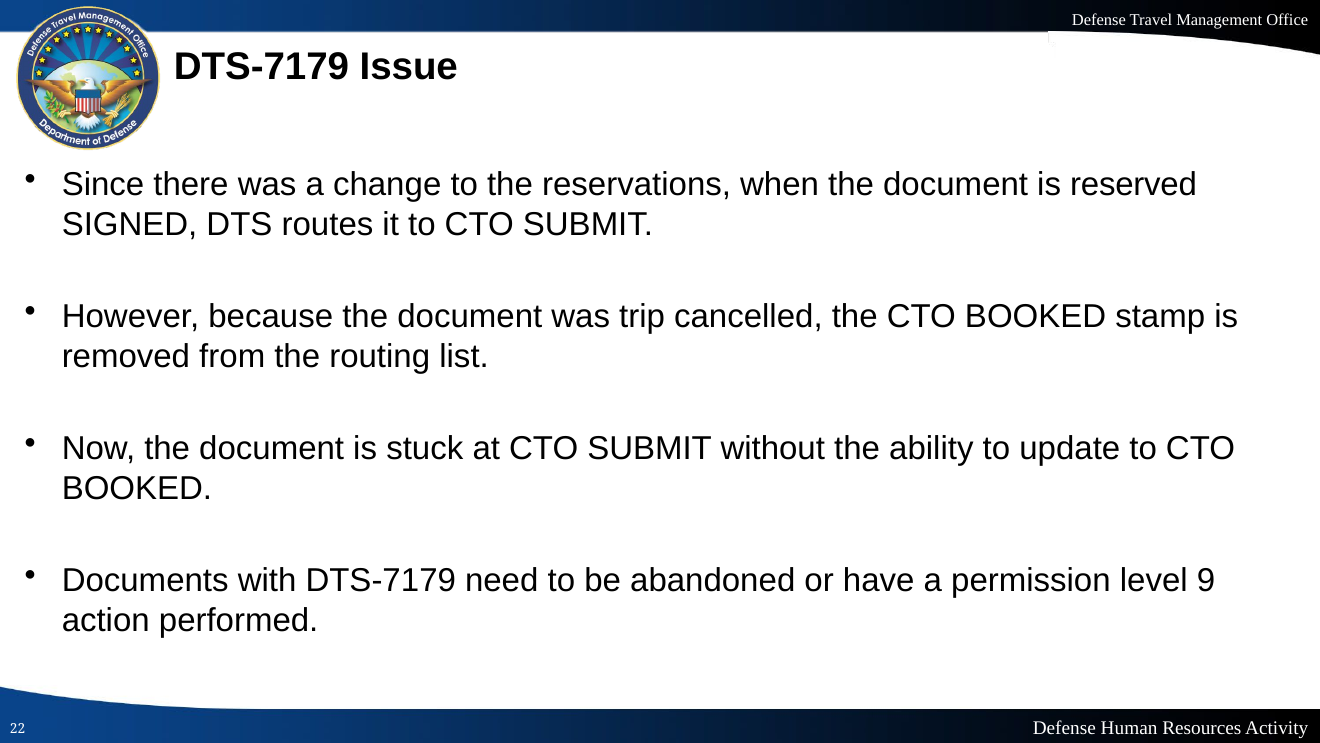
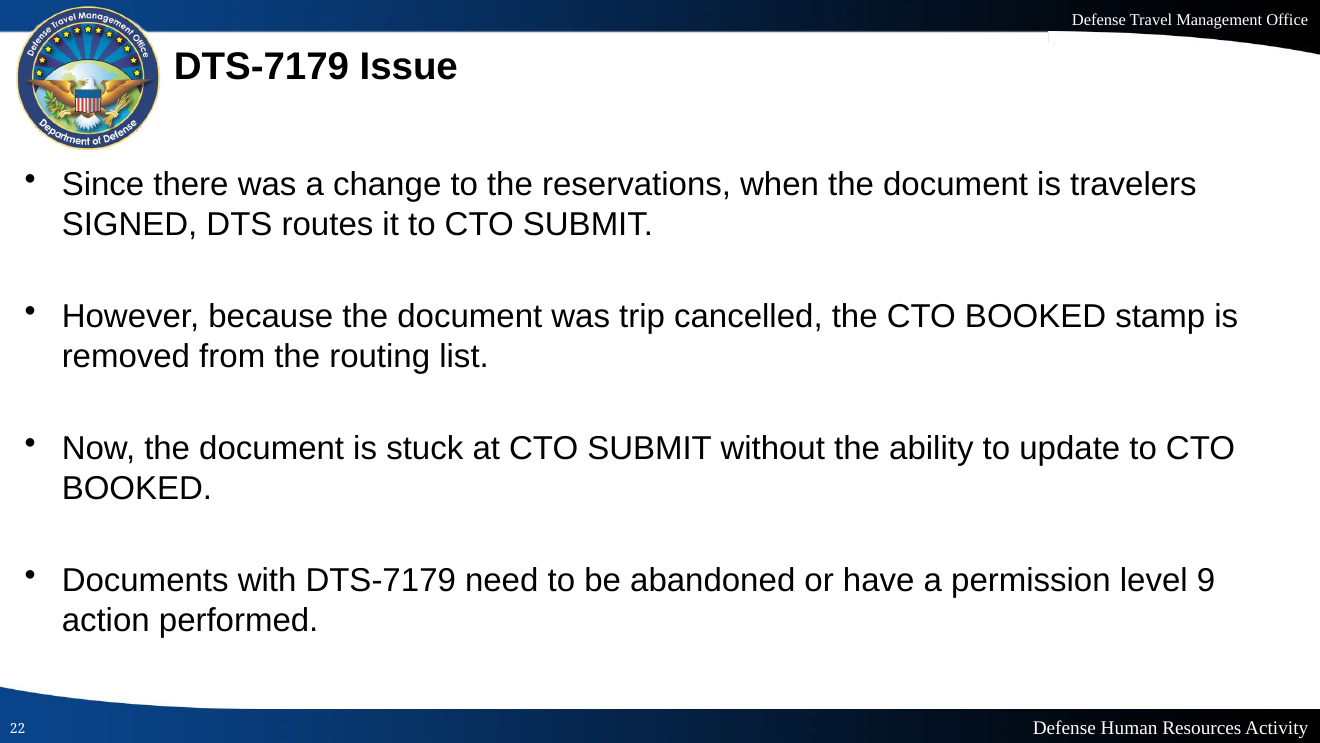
reserved: reserved -> travelers (1133, 184)
